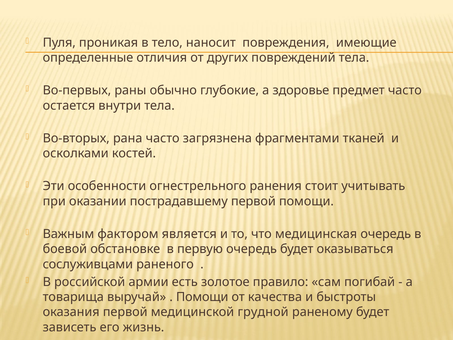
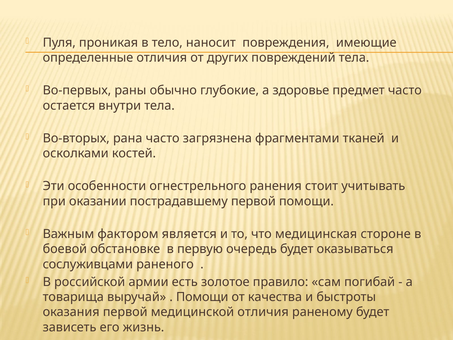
медицинская очередь: очередь -> стороне (386, 234)
медицинской грудной: грудной -> отличия (263, 312)
